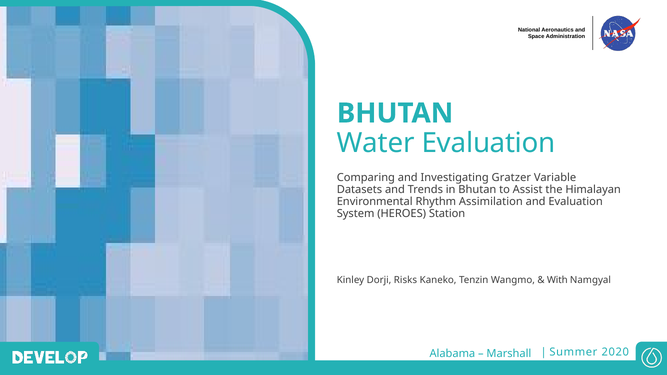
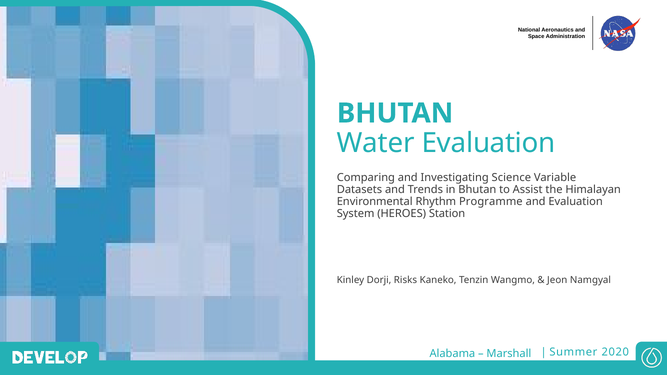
Gratzer: Gratzer -> Science (511, 178)
Assimilation: Assimilation -> Programme (491, 202)
With: With -> Jeon (557, 280)
